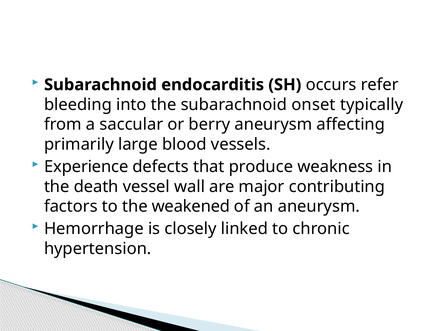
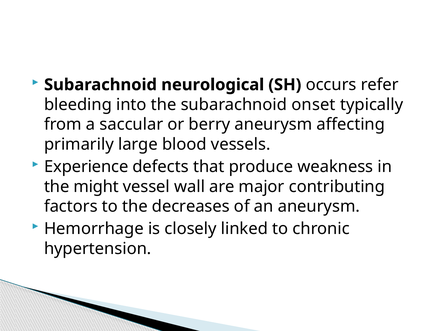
endocarditis: endocarditis -> neurological (213, 85)
death: death -> might (96, 186)
weakened: weakened -> decreases (191, 206)
